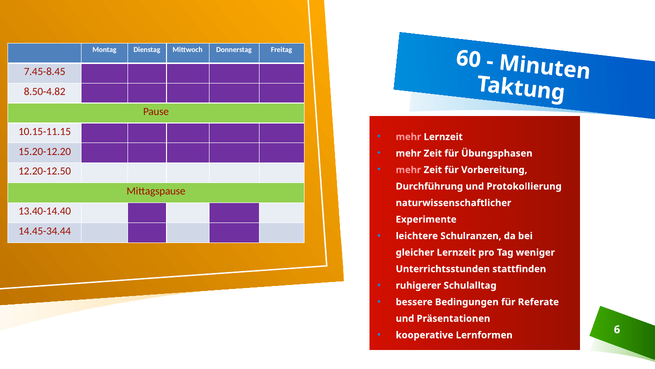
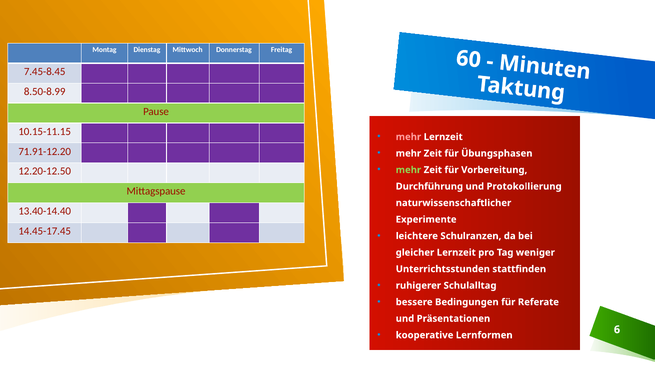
8.50-4.82: 8.50-4.82 -> 8.50-8.99 (45, 92)
15.20-12.20: 15.20-12.20 -> 71.91-12.20 (45, 151)
mehr colour: pink -> light green (408, 170)
14.45-34.44: 14.45-34.44 -> 14.45-17.45 (45, 231)
